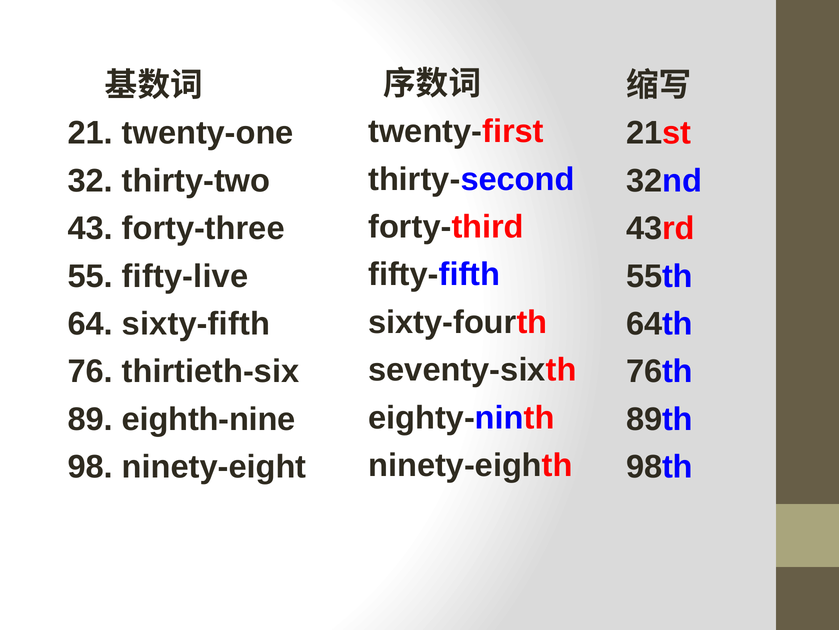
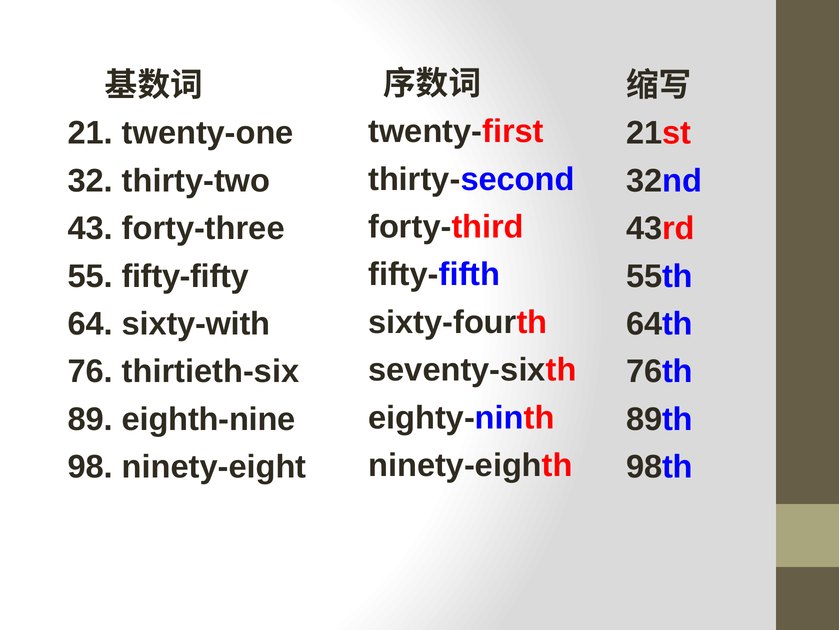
fifty-live: fifty-live -> fifty-fifty (185, 276)
sixty-fifth: sixty-fifth -> sixty-with (196, 324)
